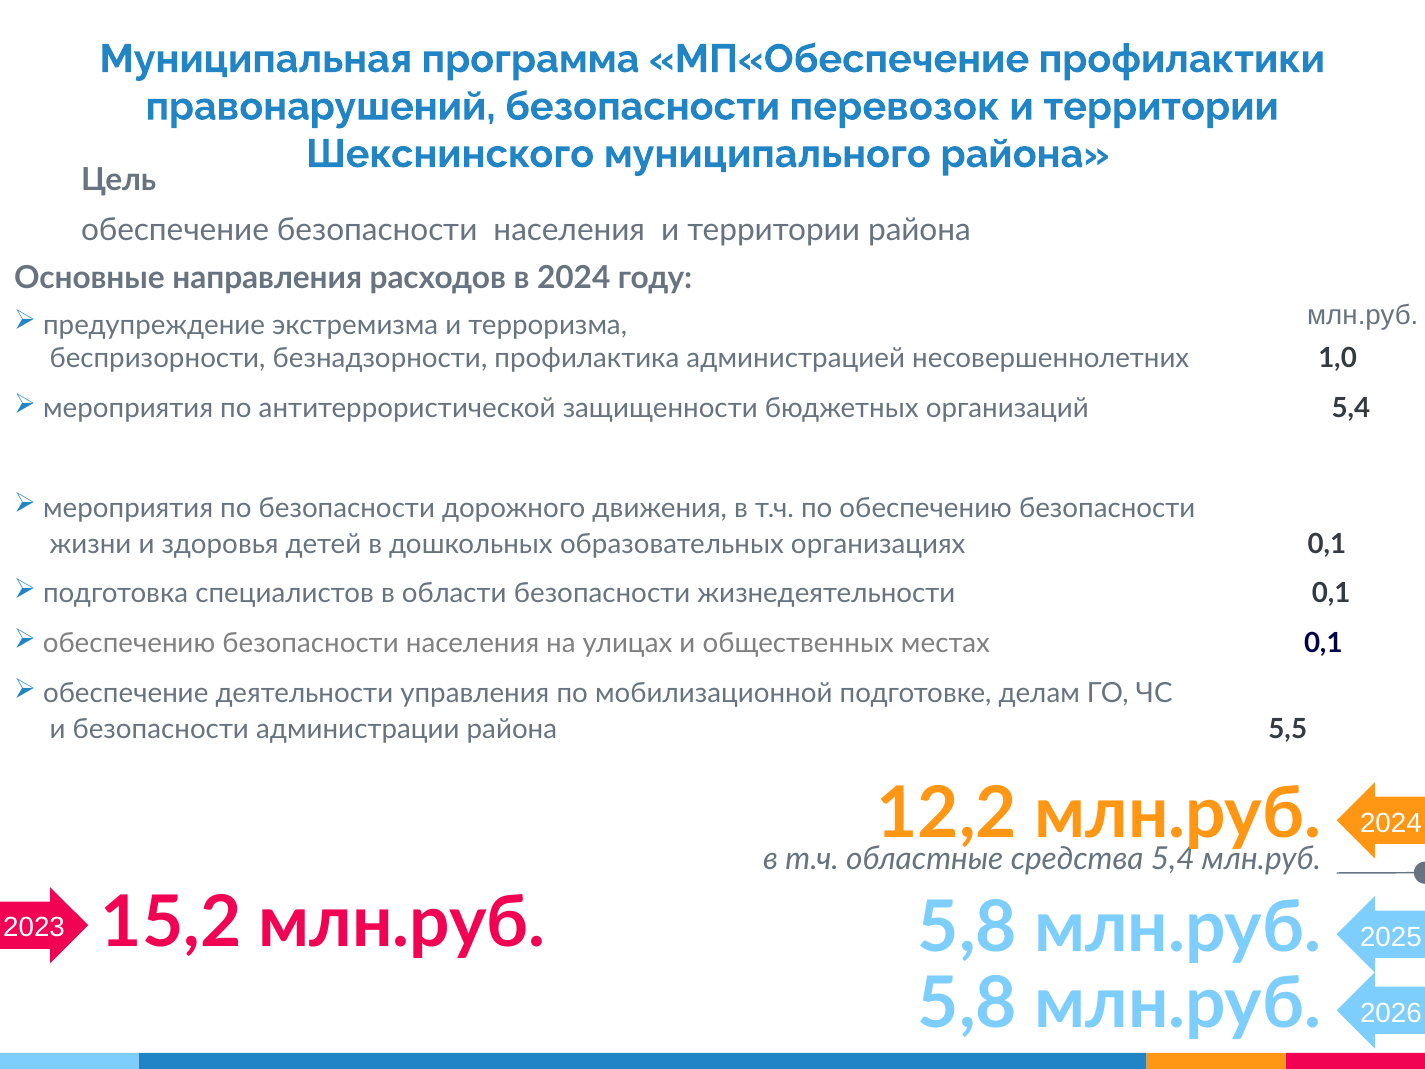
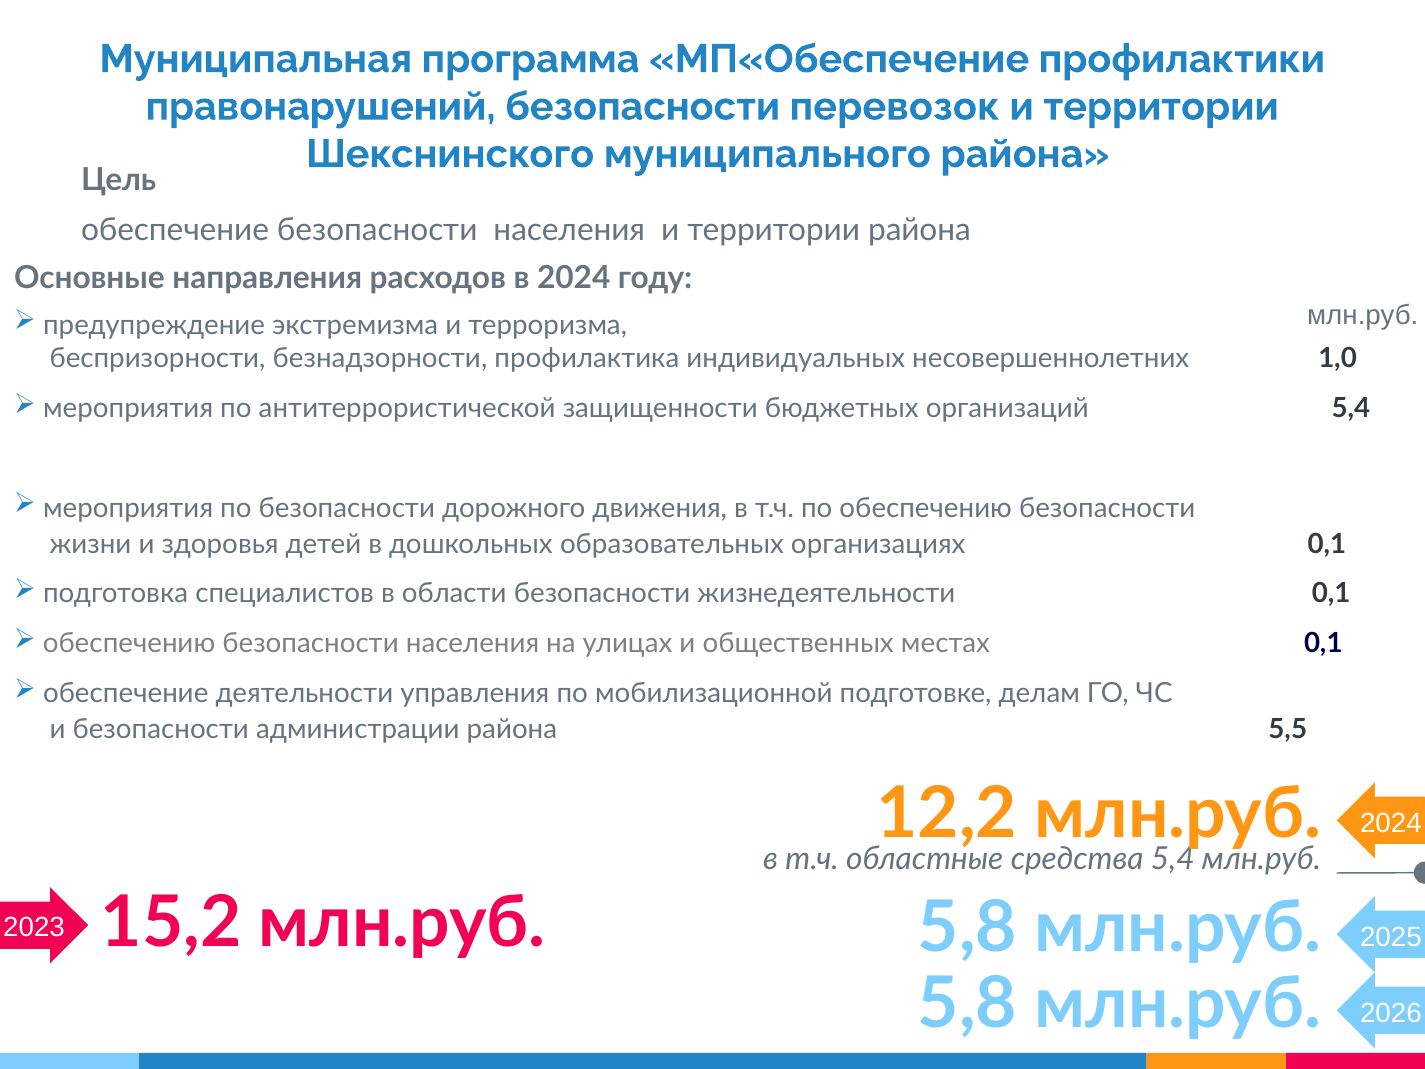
администрацией: администрацией -> индивидуальных (796, 359)
